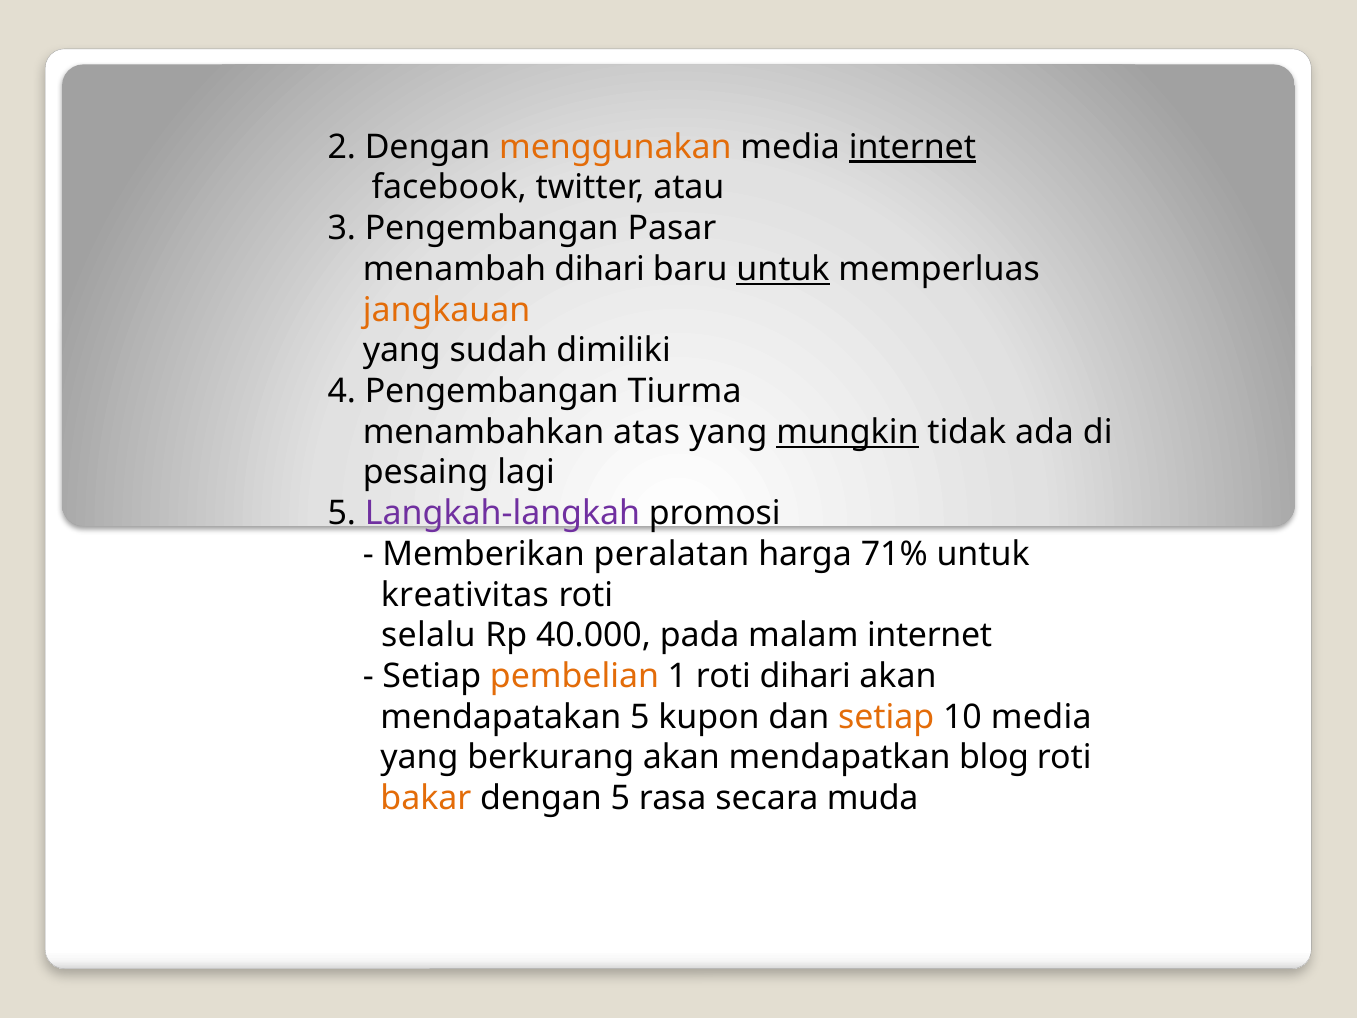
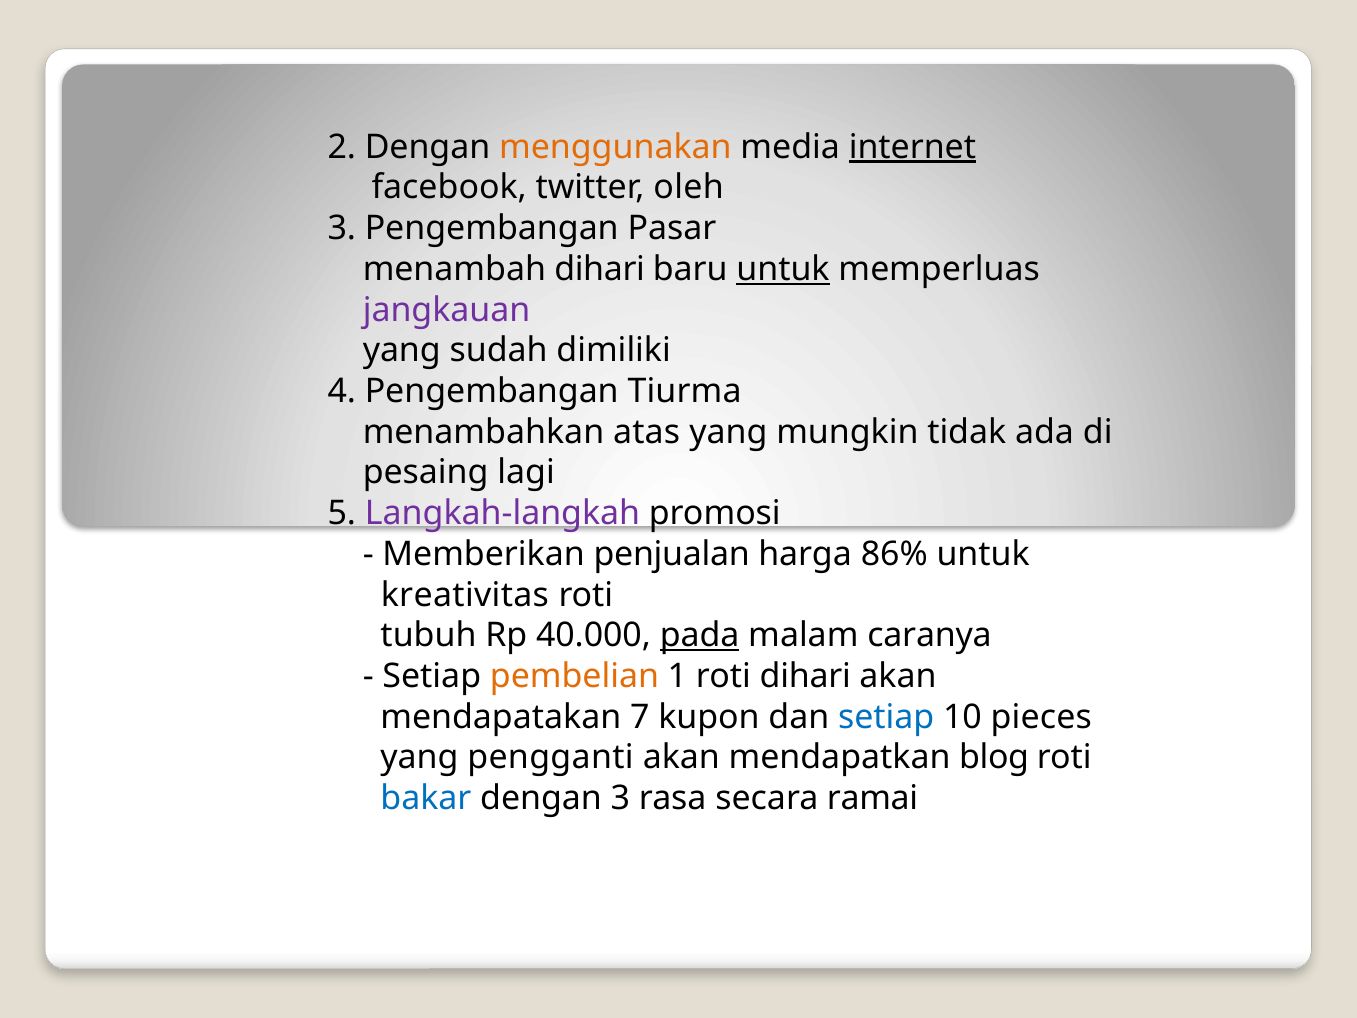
atau: atau -> oleh (689, 188)
jangkauan colour: orange -> purple (447, 310)
mungkin underline: present -> none (847, 432)
peralatan: peralatan -> penjualan (672, 554)
71%: 71% -> 86% (894, 554)
selalu: selalu -> tubuh (429, 635)
pada underline: none -> present (700, 635)
malam internet: internet -> caranya (930, 635)
mendapatakan 5: 5 -> 7 (640, 717)
setiap colour: orange -> blue (886, 717)
10 media: media -> pieces (1041, 717)
berkurang: berkurang -> pengganti (550, 758)
bakar colour: orange -> blue (426, 798)
dengan 5: 5 -> 3 (620, 798)
muda: muda -> ramai (873, 798)
